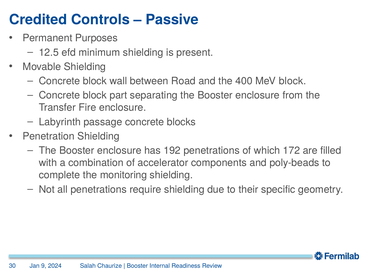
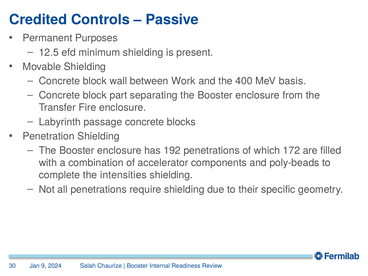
Road: Road -> Work (183, 81)
MeV block: block -> basis (292, 81)
monitoring: monitoring -> intensities (123, 175)
